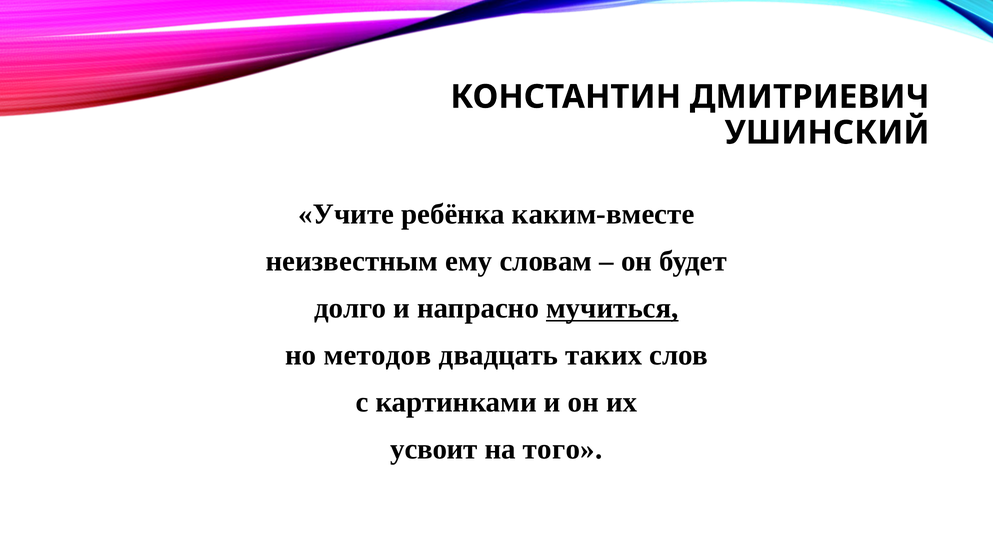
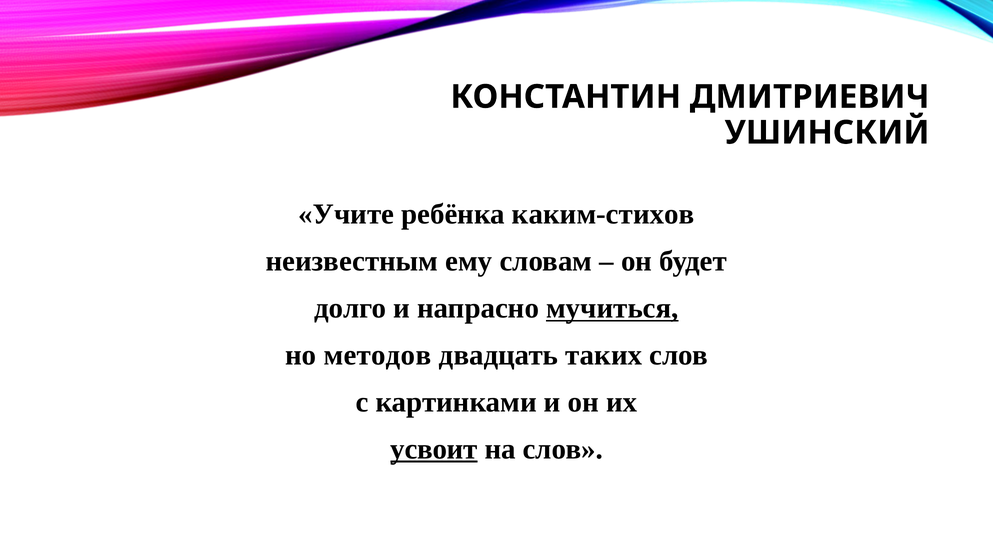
каким-вместе: каким-вместе -> каким-стихов (603, 214)
усвоит underline: none -> present (434, 449)
на того: того -> слов (563, 449)
